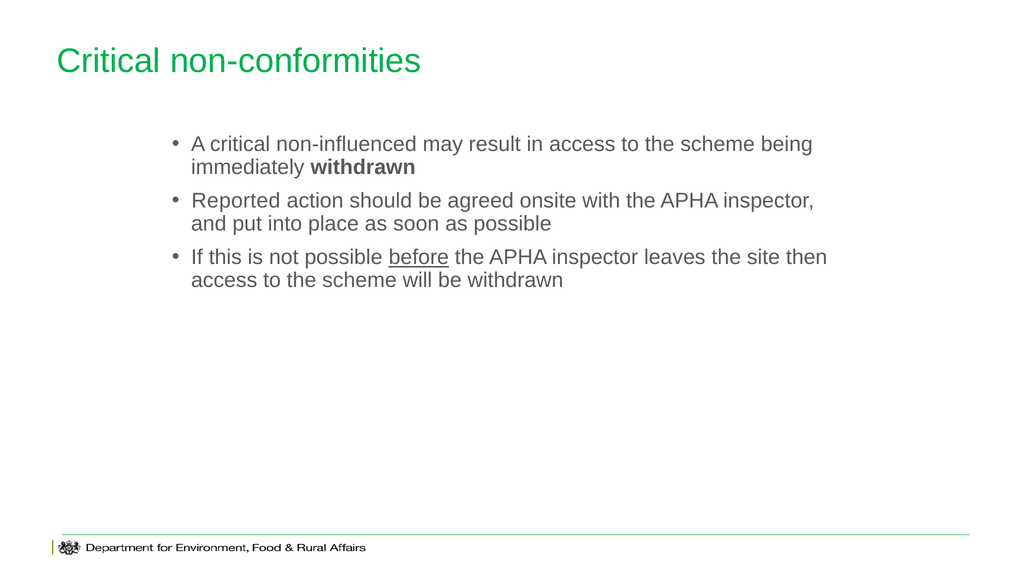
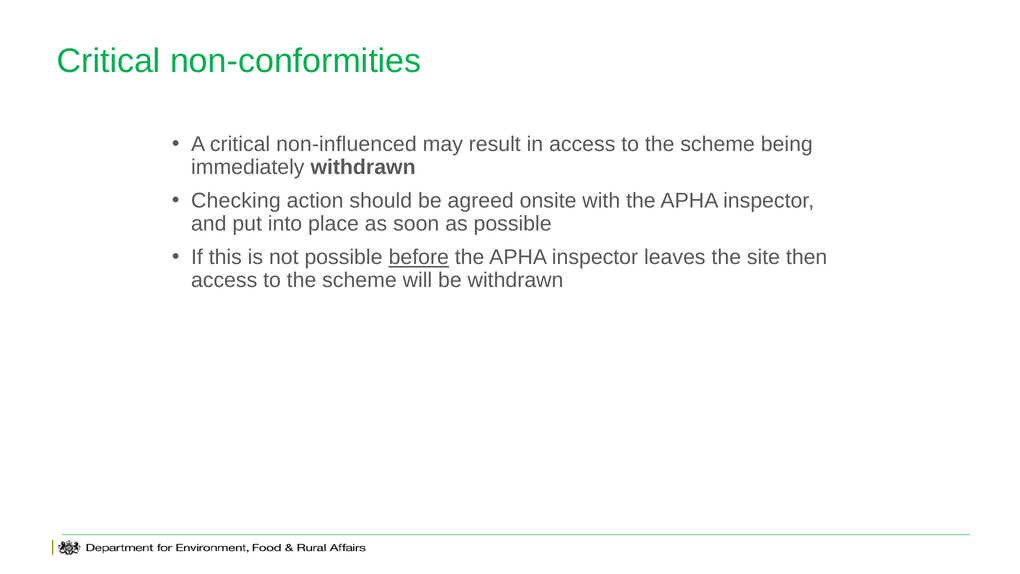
Reported: Reported -> Checking (236, 201)
